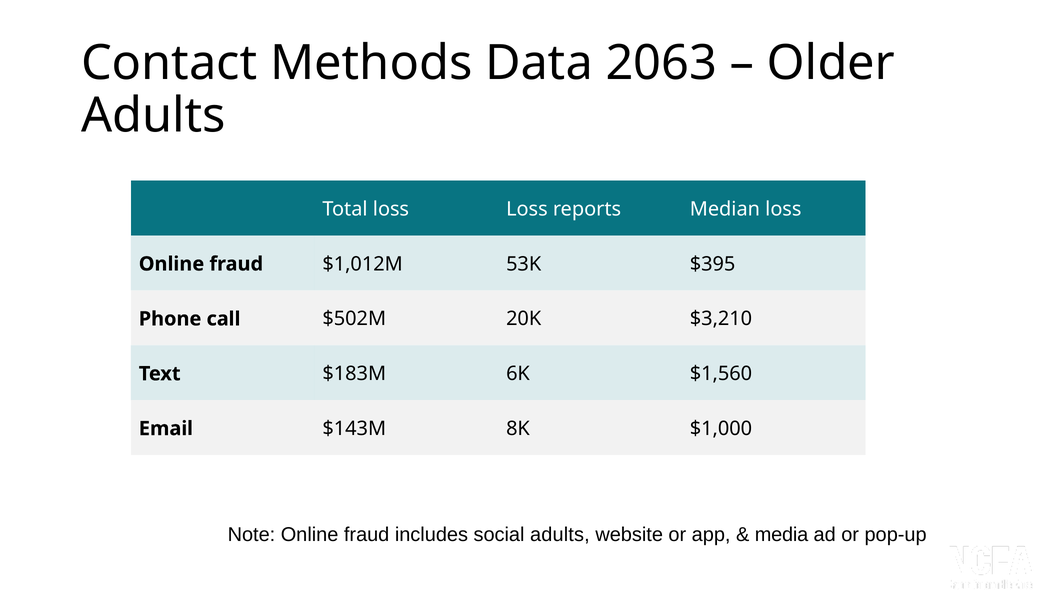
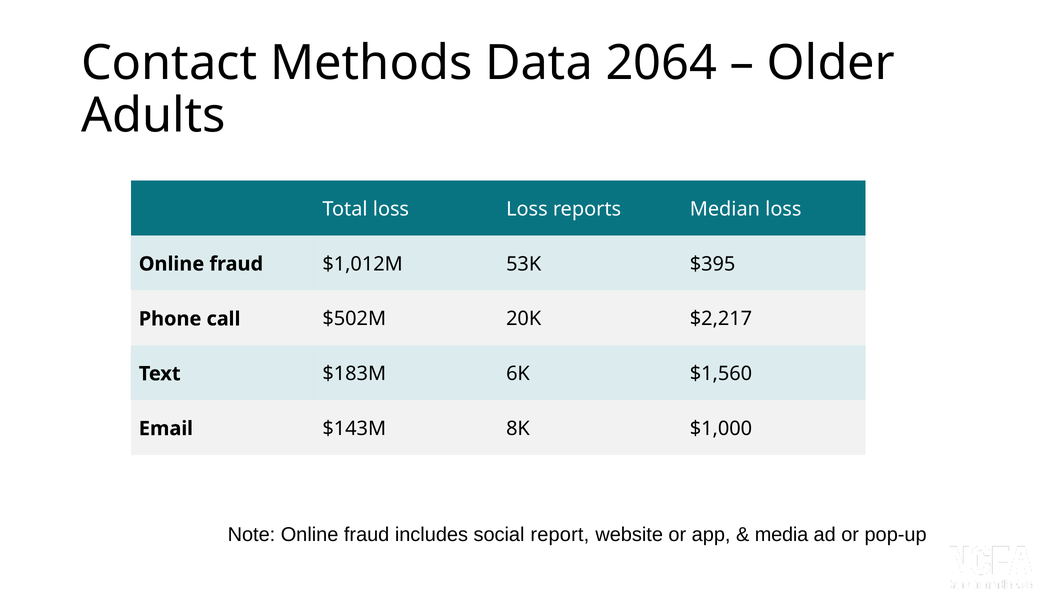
2063: 2063 -> 2064 (661, 63)
$3,210: $3,210 -> $2,217 (721, 319)
social adults: adults -> report (560, 534)
